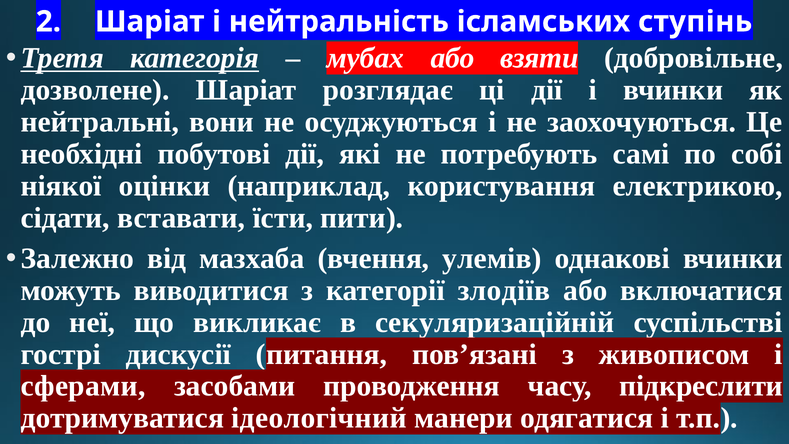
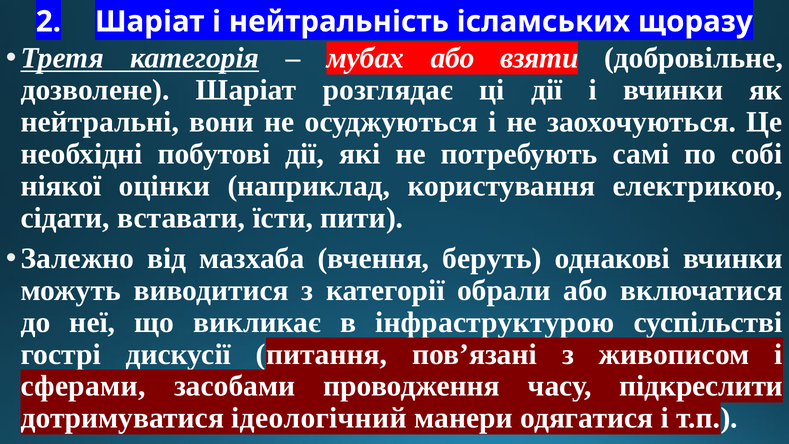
ступінь: ступінь -> щоразу (695, 22)
улемів: улемів -> беруть (492, 258)
злодіїв: злодіїв -> обрали (504, 290)
секуляризаційній: секуляризаційній -> інфраструктурою (495, 322)
